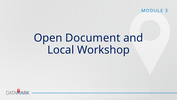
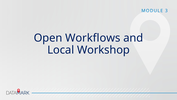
Document: Document -> Workflows (93, 38)
